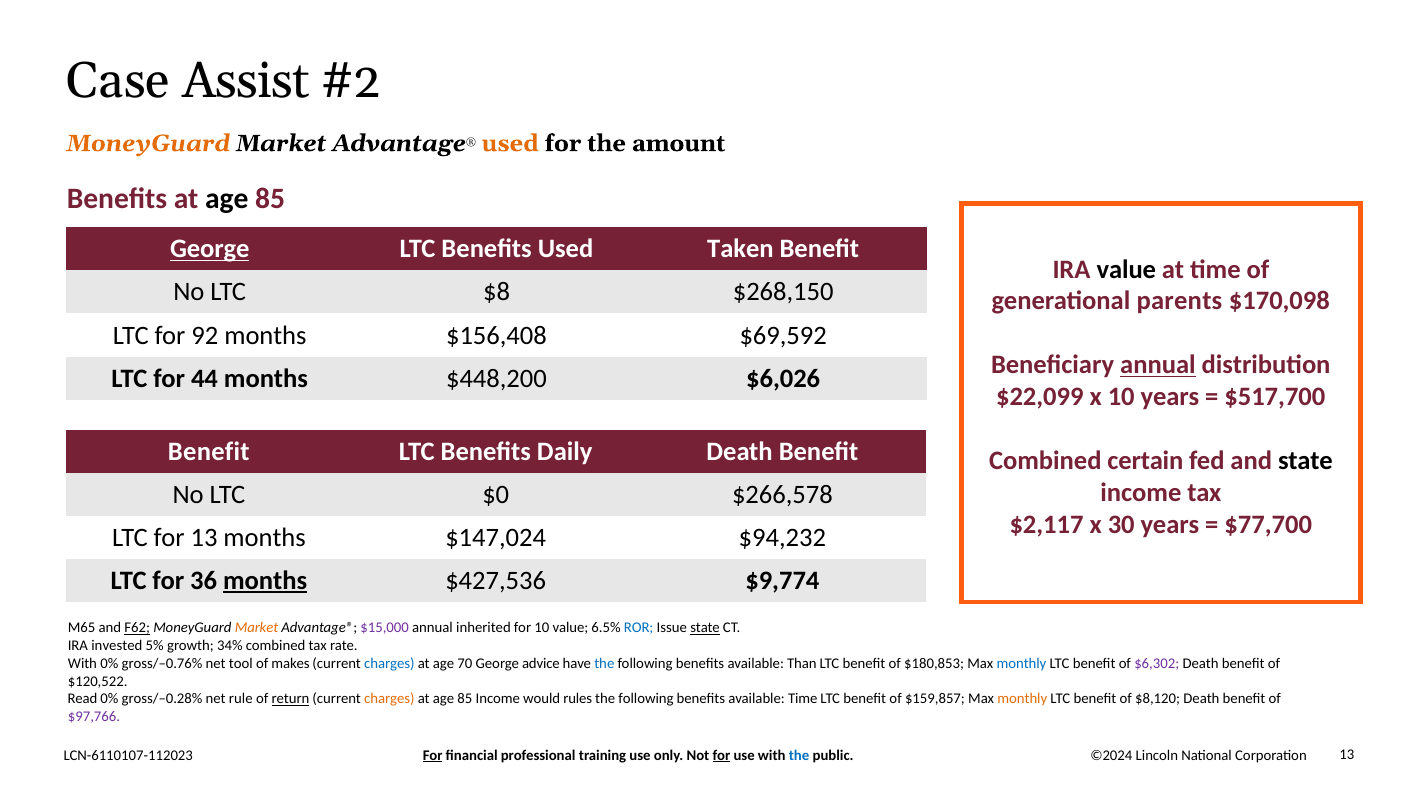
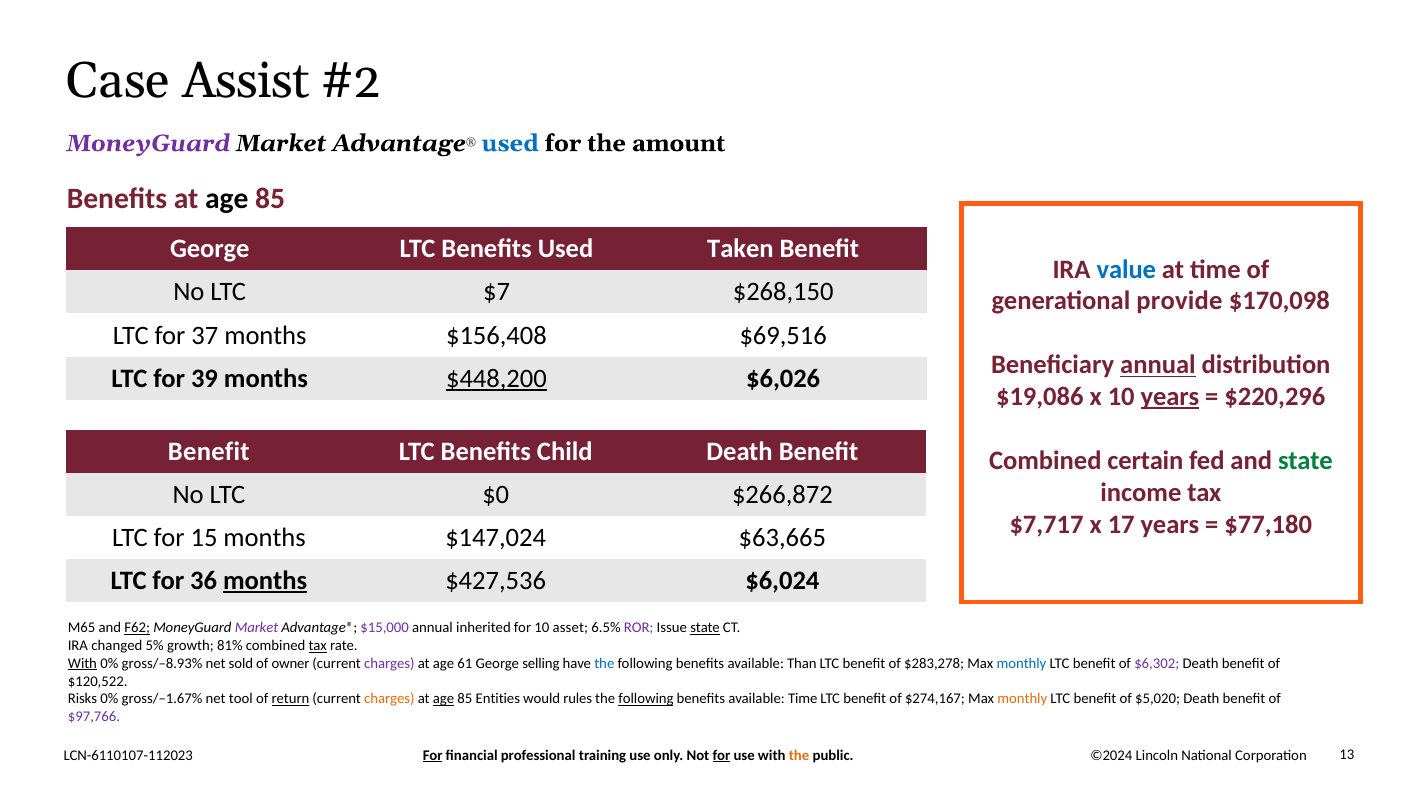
MoneyGuard colour: orange -> purple (148, 143)
used colour: orange -> blue (510, 143)
George underline: present -> none (210, 249)
value colour: black -> blue (1126, 269)
$8: $8 -> $7 (497, 292)
parents: parents -> provide (1179, 301)
92: 92 -> 37 (205, 336)
$69,592: $69,592 -> $69,516 (783, 336)
44: 44 -> 39 (204, 379)
$448,200 underline: none -> present (496, 379)
$22,099: $22,099 -> $19,086 (1040, 397)
years underline: none -> present (1170, 397)
$517,700: $517,700 -> $220,296 (1275, 397)
Daily: Daily -> Child (565, 452)
state colour: black -> green (1305, 461)
$266,578: $266,578 -> $266,872 (782, 495)
$2,117: $2,117 -> $7,717 (1047, 525)
30: 30 -> 17 (1121, 525)
$77,700: $77,700 -> $77,180 (1268, 525)
for 13: 13 -> 15 (204, 538)
$94,232: $94,232 -> $63,665 (782, 538)
$9,774: $9,774 -> $6,024 (782, 581)
Market colour: orange -> purple (257, 628)
10 value: value -> asset (570, 628)
ROR colour: blue -> purple (639, 628)
invested: invested -> changed (117, 646)
34%: 34% -> 81% (230, 646)
tax underline: none -> present (318, 646)
With underline: none -> present (82, 664)
gross/–0.76%: gross/–0.76% -> gross/–8.93% (162, 664)
tool: tool -> sold (241, 664)
makes: makes -> owner (291, 664)
charges colour: blue -> purple (389, 664)
70: 70 -> 61 (465, 664)
advice: advice -> selling (541, 664)
$180,853: $180,853 -> $283,278 (934, 664)
Read: Read -> Risks (82, 699)
gross/–0.28%: gross/–0.28% -> gross/–1.67% (162, 699)
rule: rule -> tool (241, 699)
age underline: none -> present (443, 699)
85 Income: Income -> Entities (498, 699)
following underline: none -> present (646, 699)
$159,857: $159,857 -> $274,167 (935, 699)
$8,120: $8,120 -> $5,020 (1158, 699)
the colour: blue -> orange (799, 756)
